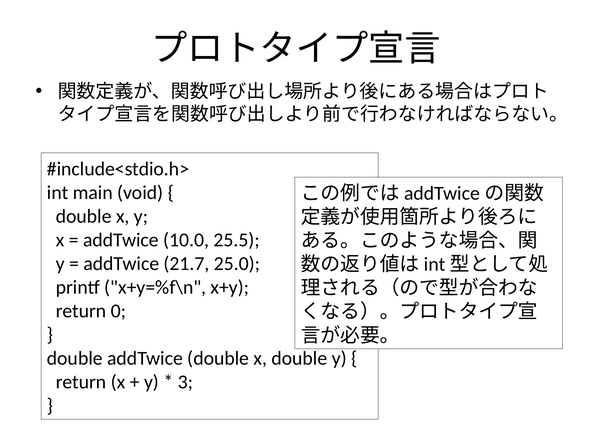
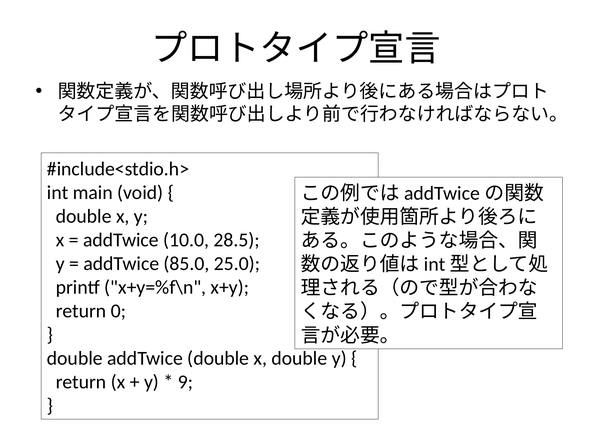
25.5: 25.5 -> 28.5 (237, 240)
21.7: 21.7 -> 85.0 (187, 264)
3: 3 -> 9 (185, 382)
